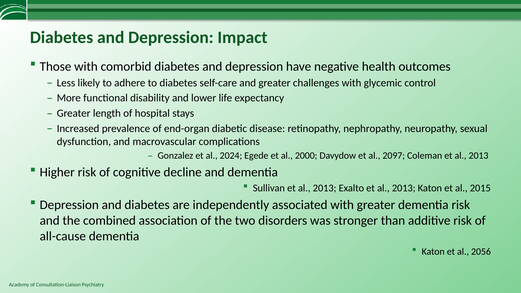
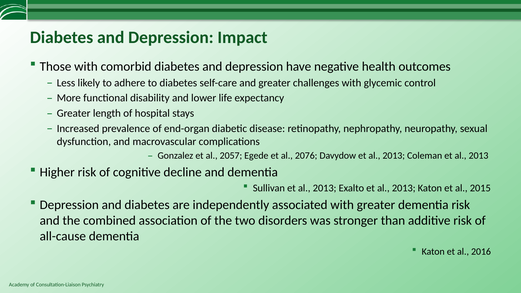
2024: 2024 -> 2057 (231, 156)
2000: 2000 -> 2076 (306, 156)
Davydow et al 2097: 2097 -> 2013 (394, 156)
2056: 2056 -> 2016 (481, 252)
